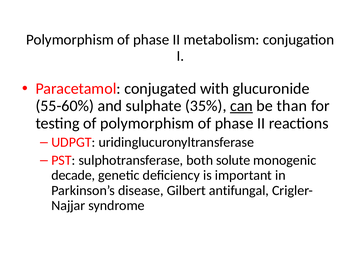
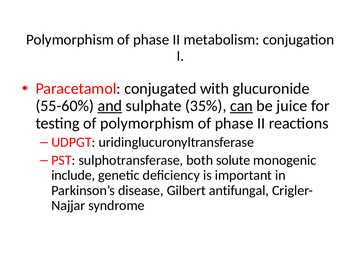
and underline: none -> present (110, 106)
than: than -> juice (292, 106)
decade: decade -> include (73, 175)
